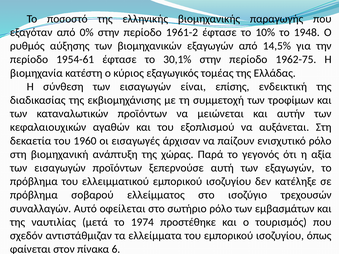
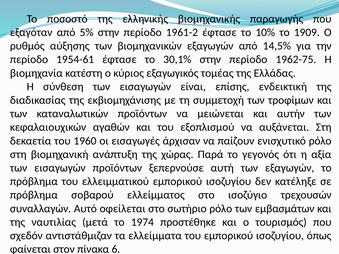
0%: 0% -> 5% (87, 32)
1948: 1948 -> 1909 (307, 32)
